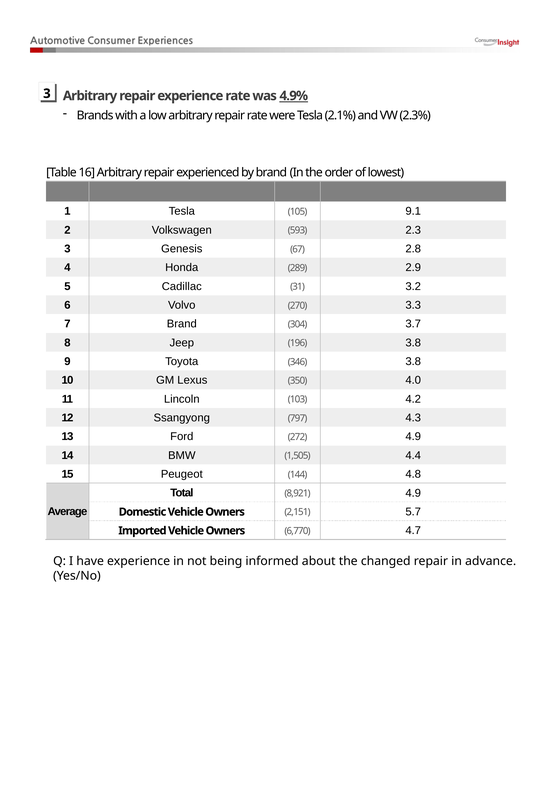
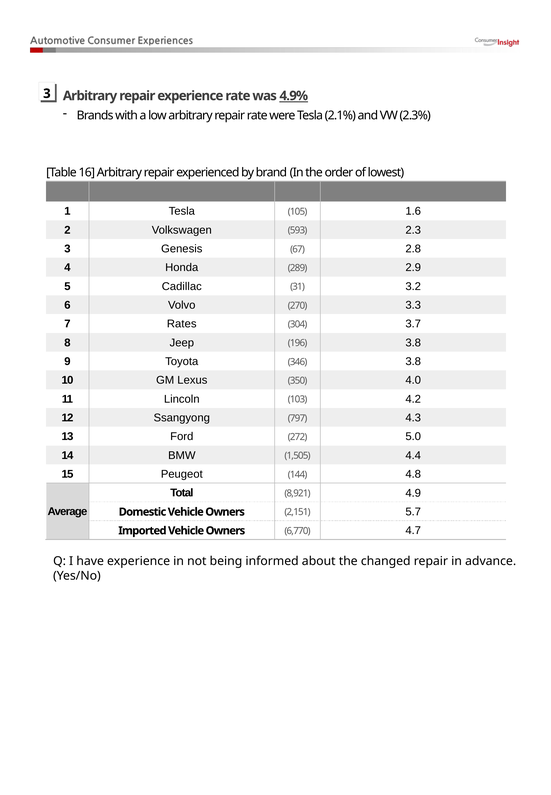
9.1: 9.1 -> 1.6 (413, 212)
7 Brand: Brand -> Rates (182, 324)
272 4.9: 4.9 -> 5.0 (413, 437)
